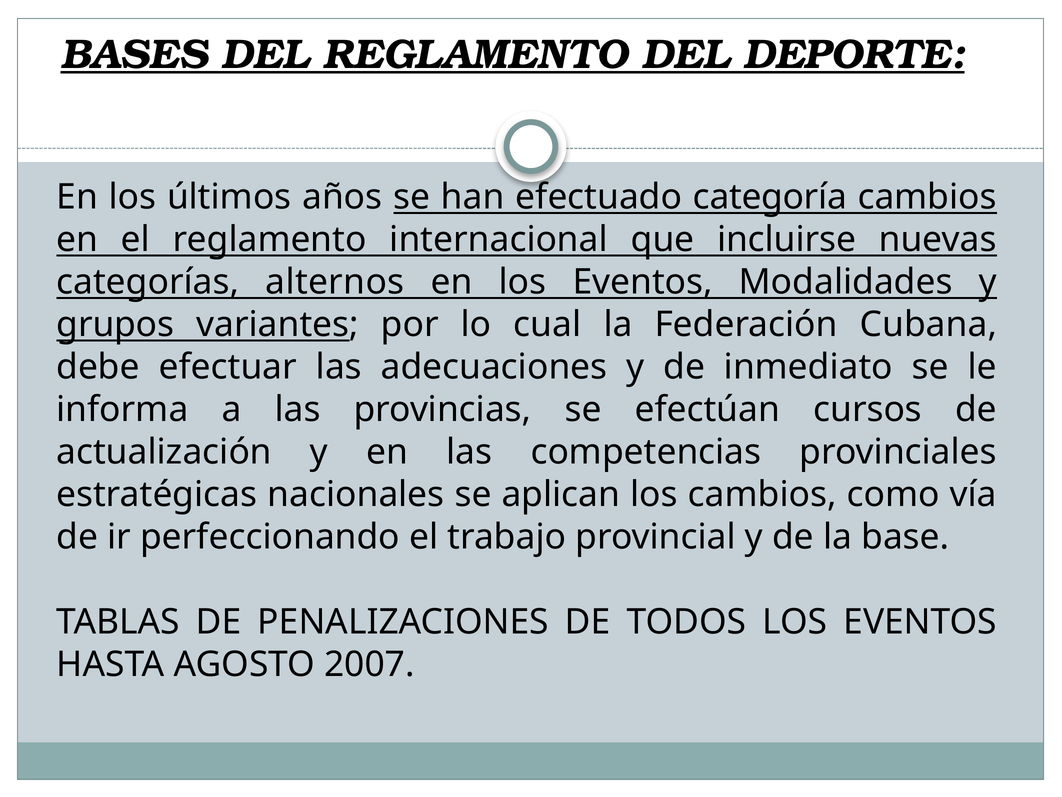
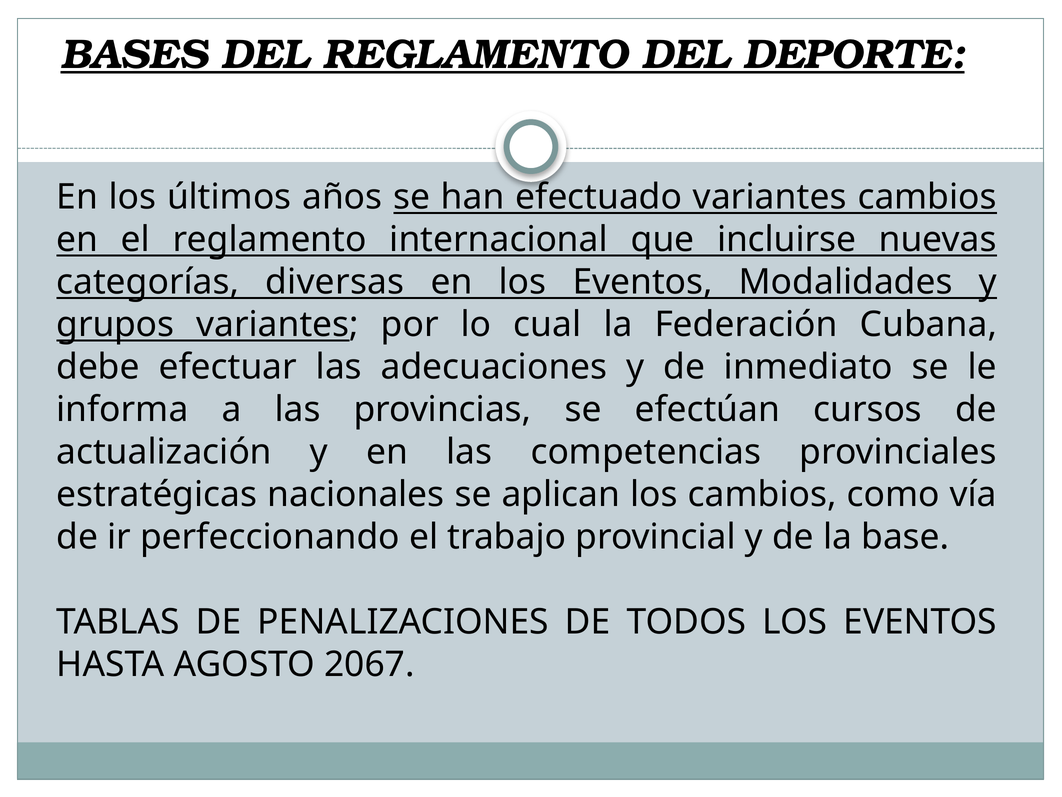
efectuado categoría: categoría -> variantes (770, 197)
alternos: alternos -> diversas (335, 282)
2007: 2007 -> 2067 (369, 664)
